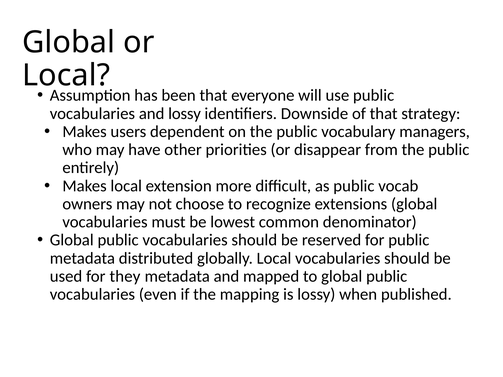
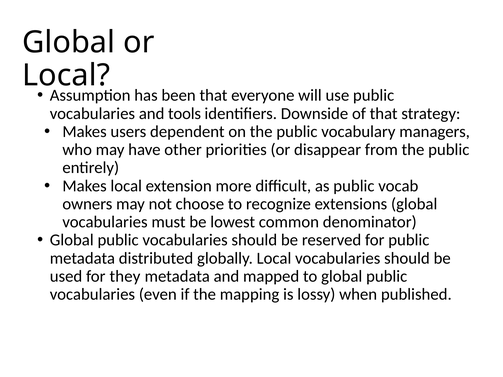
and lossy: lossy -> tools (185, 114)
